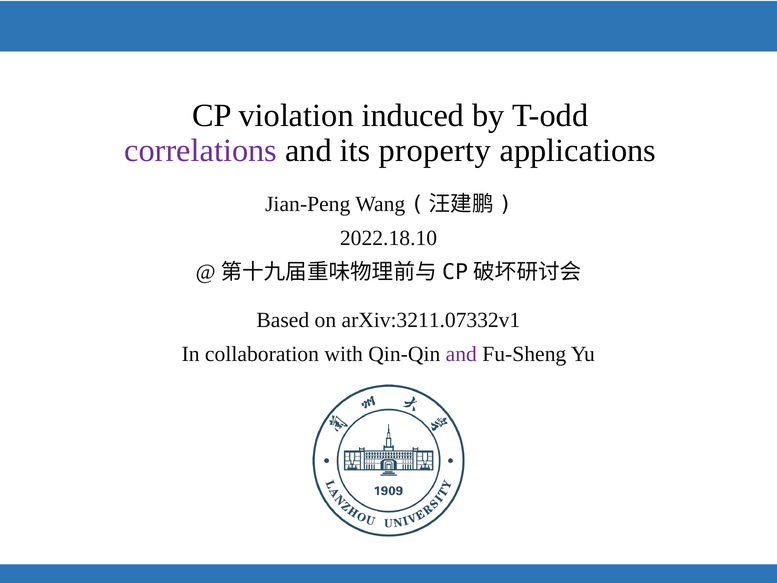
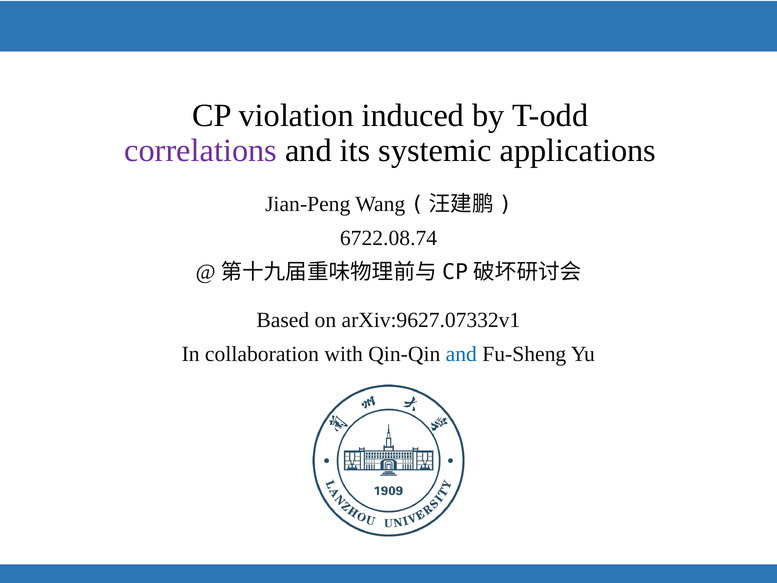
property: property -> systemic (435, 150)
2022.18.10: 2022.18.10 -> 6722.08.74 (389, 238)
arXiv:3211.07332v1: arXiv:3211.07332v1 -> arXiv:9627.07332v1 (431, 320)
and colour: purple -> blue (461, 354)
